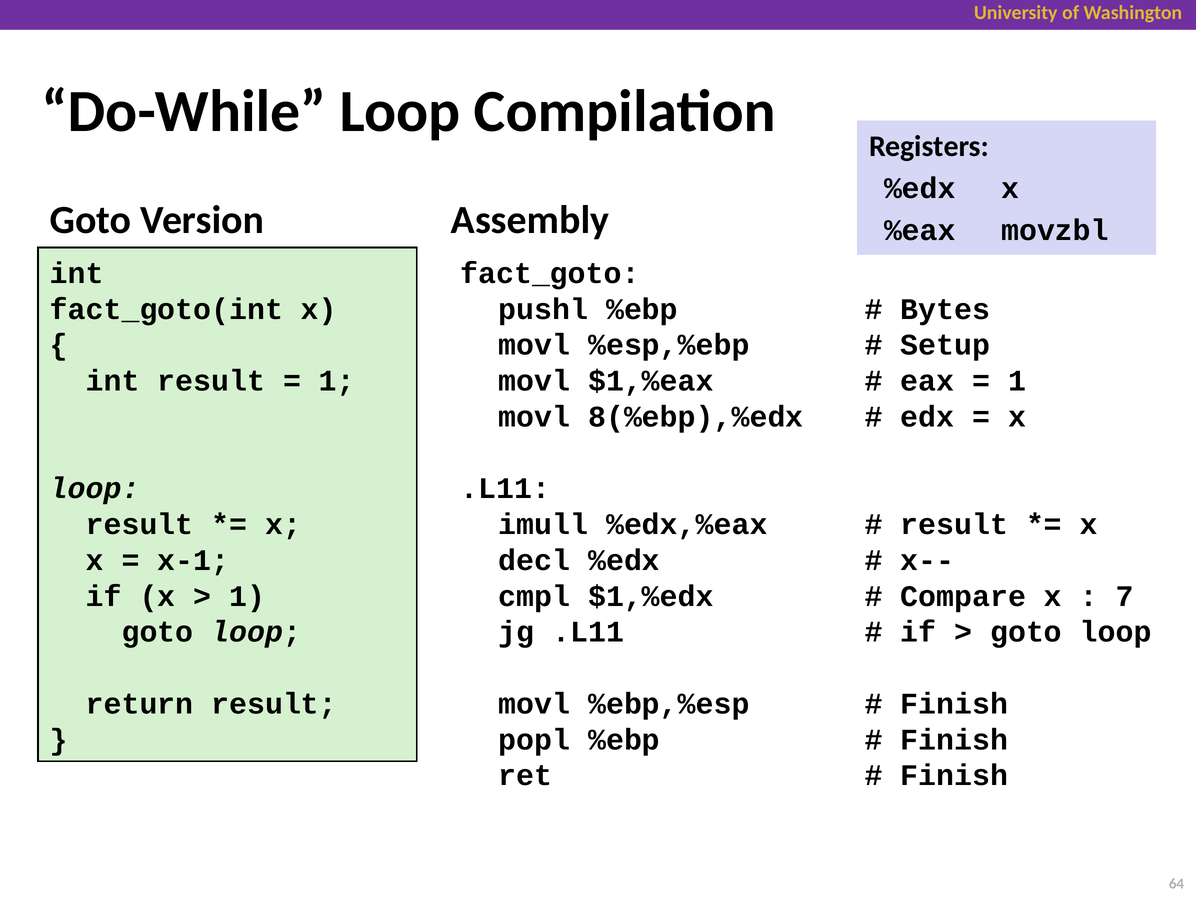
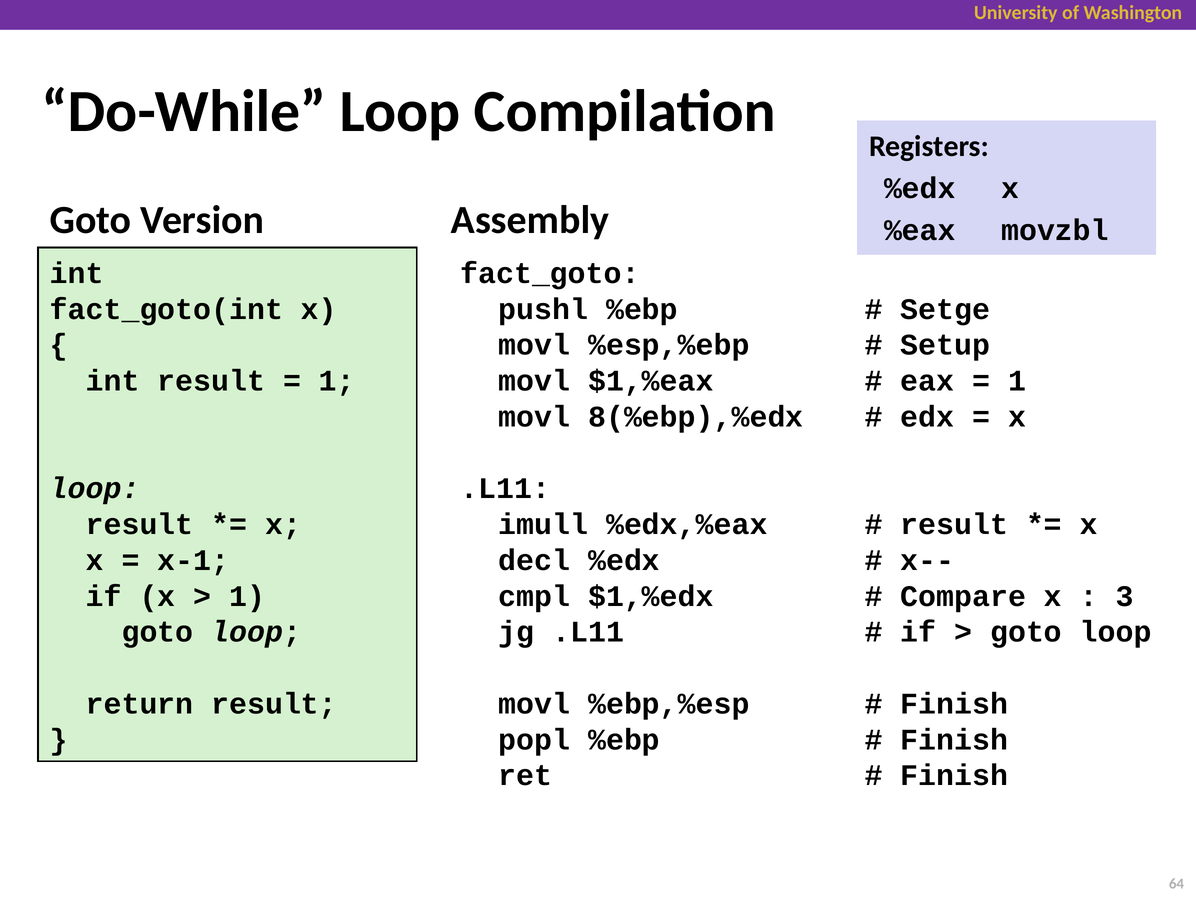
Bytes: Bytes -> Setge (945, 309)
7: 7 -> 3 (1125, 596)
